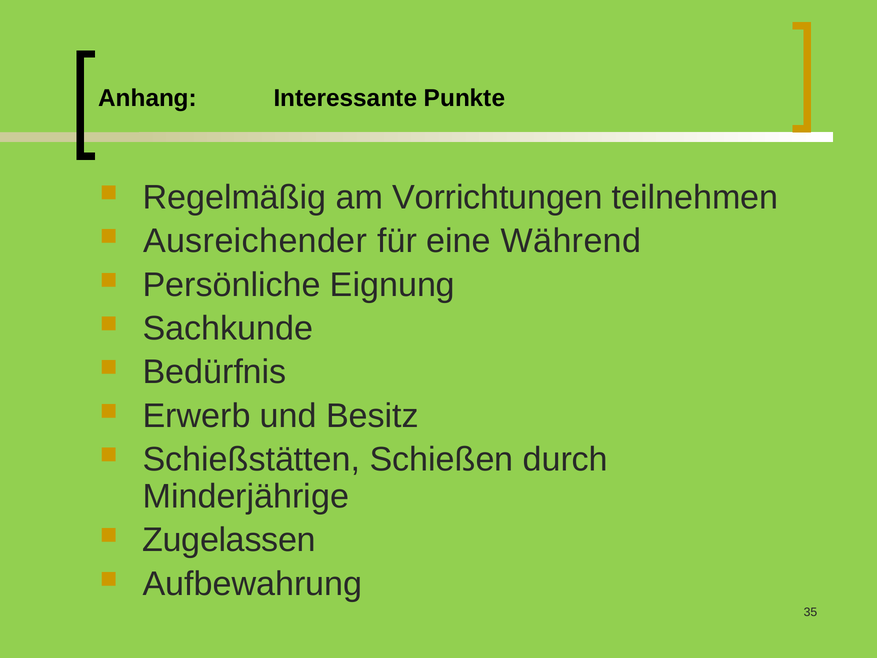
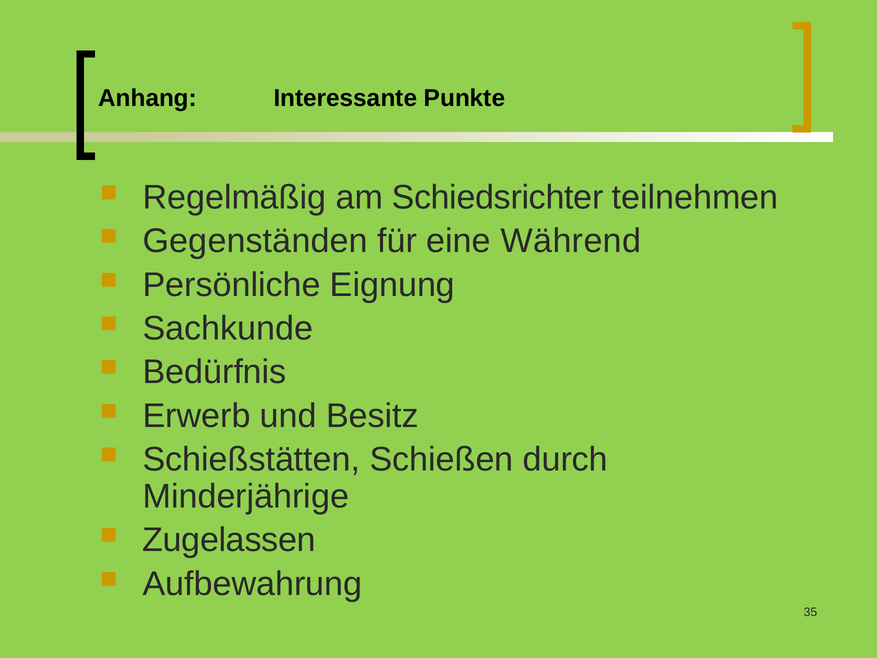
Vorrichtungen: Vorrichtungen -> Schiedsrichter (498, 197)
Ausreichender: Ausreichender -> Gegenständen (255, 241)
